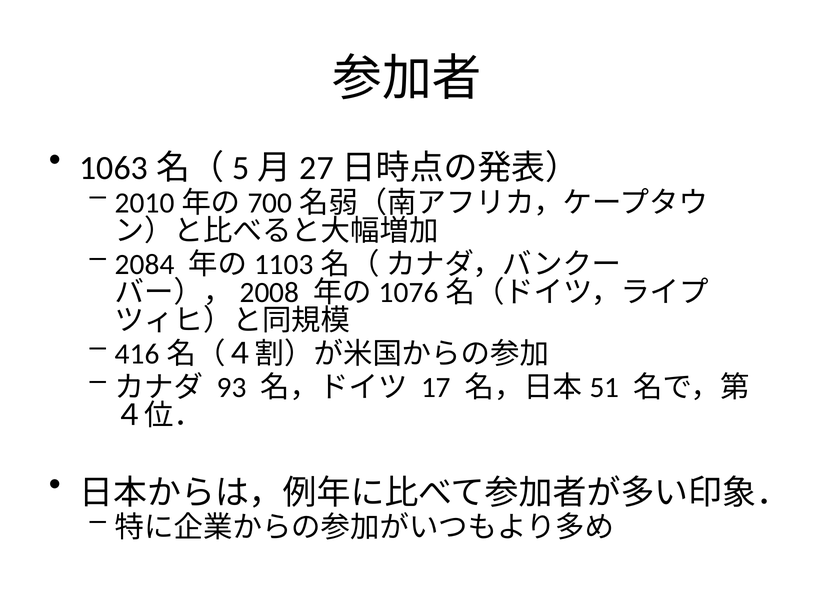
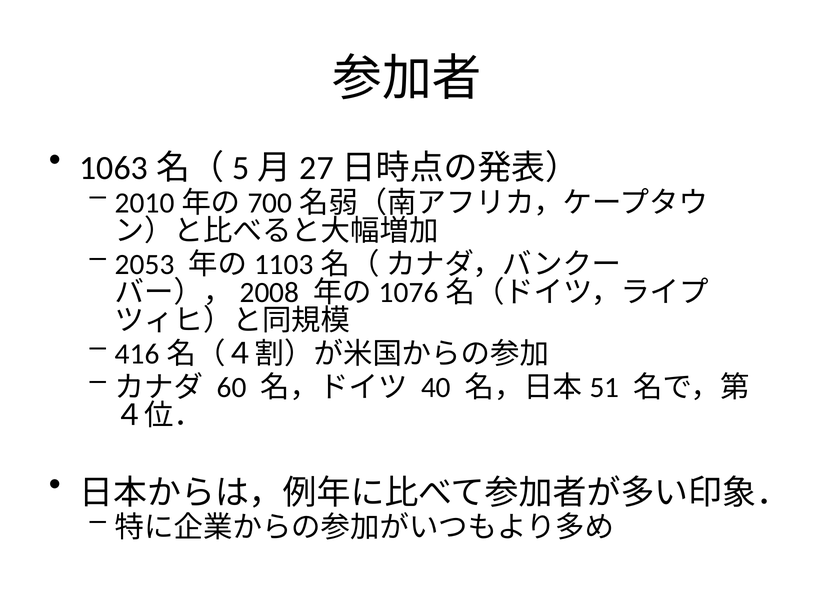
2084: 2084 -> 2053 (145, 264)
93: 93 -> 60 (232, 387)
17: 17 -> 40 (436, 387)
